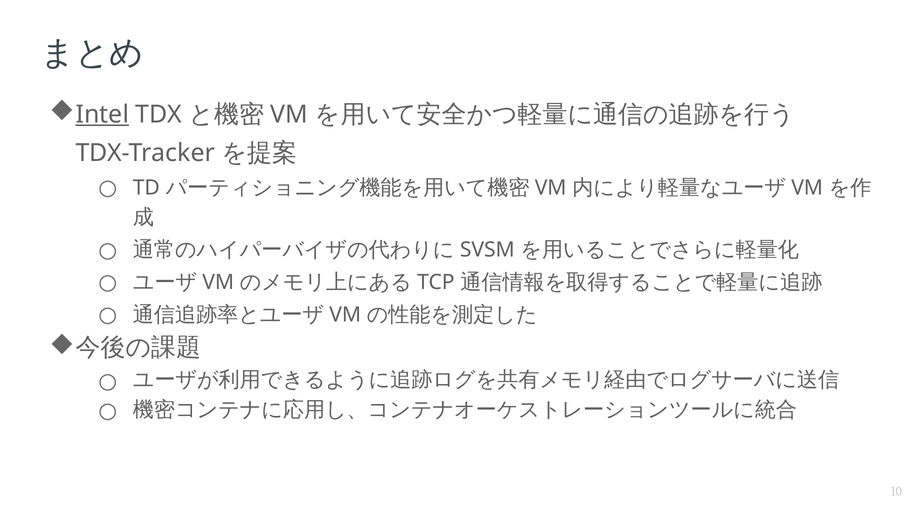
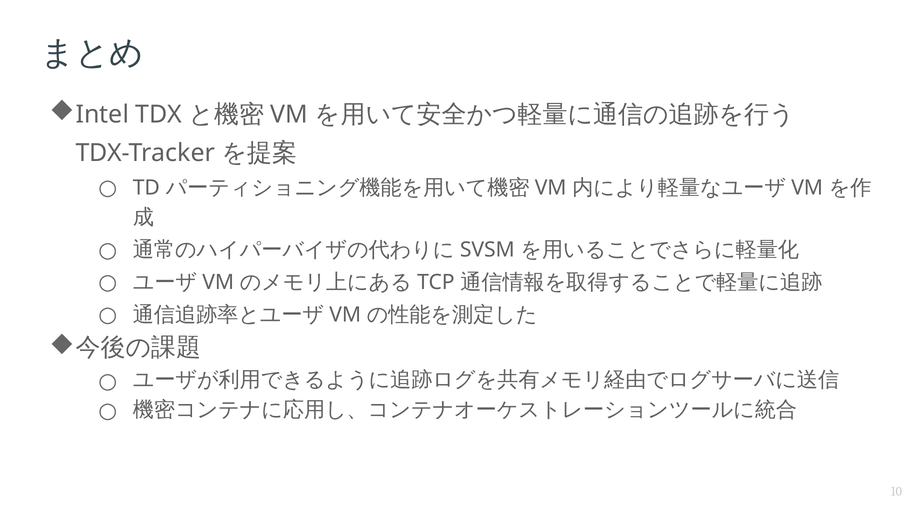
Intel underline: present -> none (102, 115)
